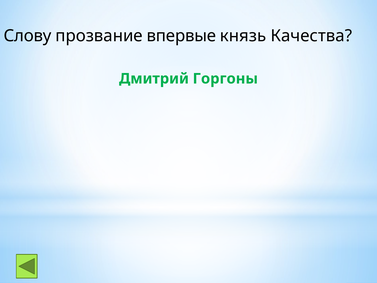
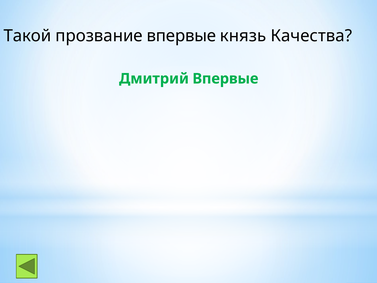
Слову: Слову -> Такой (27, 36)
Дмитрий Горгоны: Горгоны -> Впервые (225, 79)
